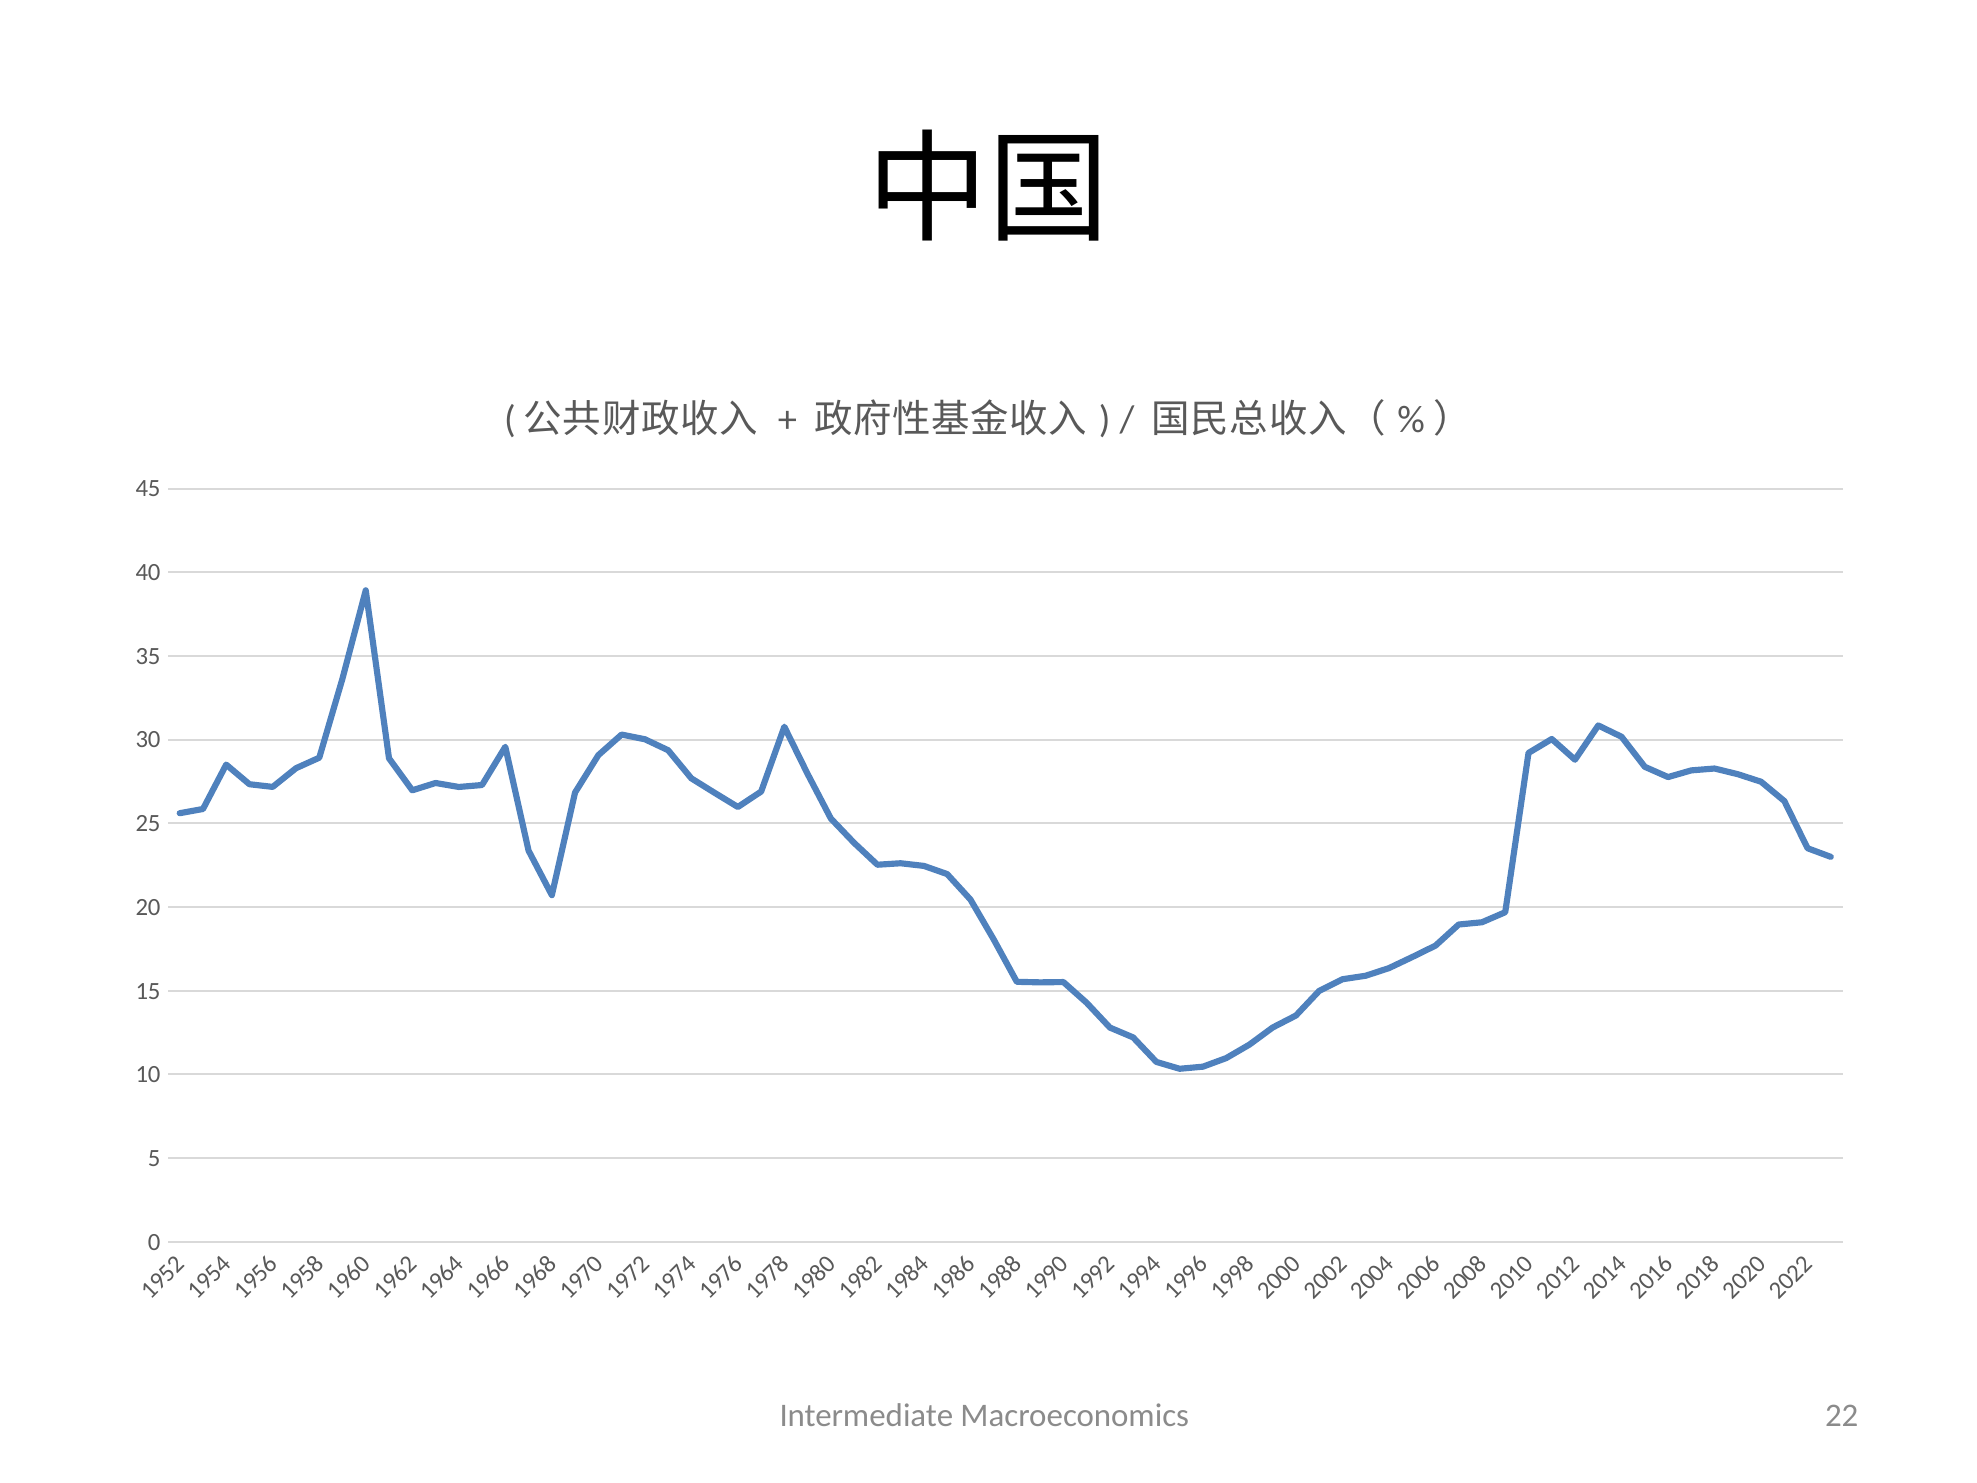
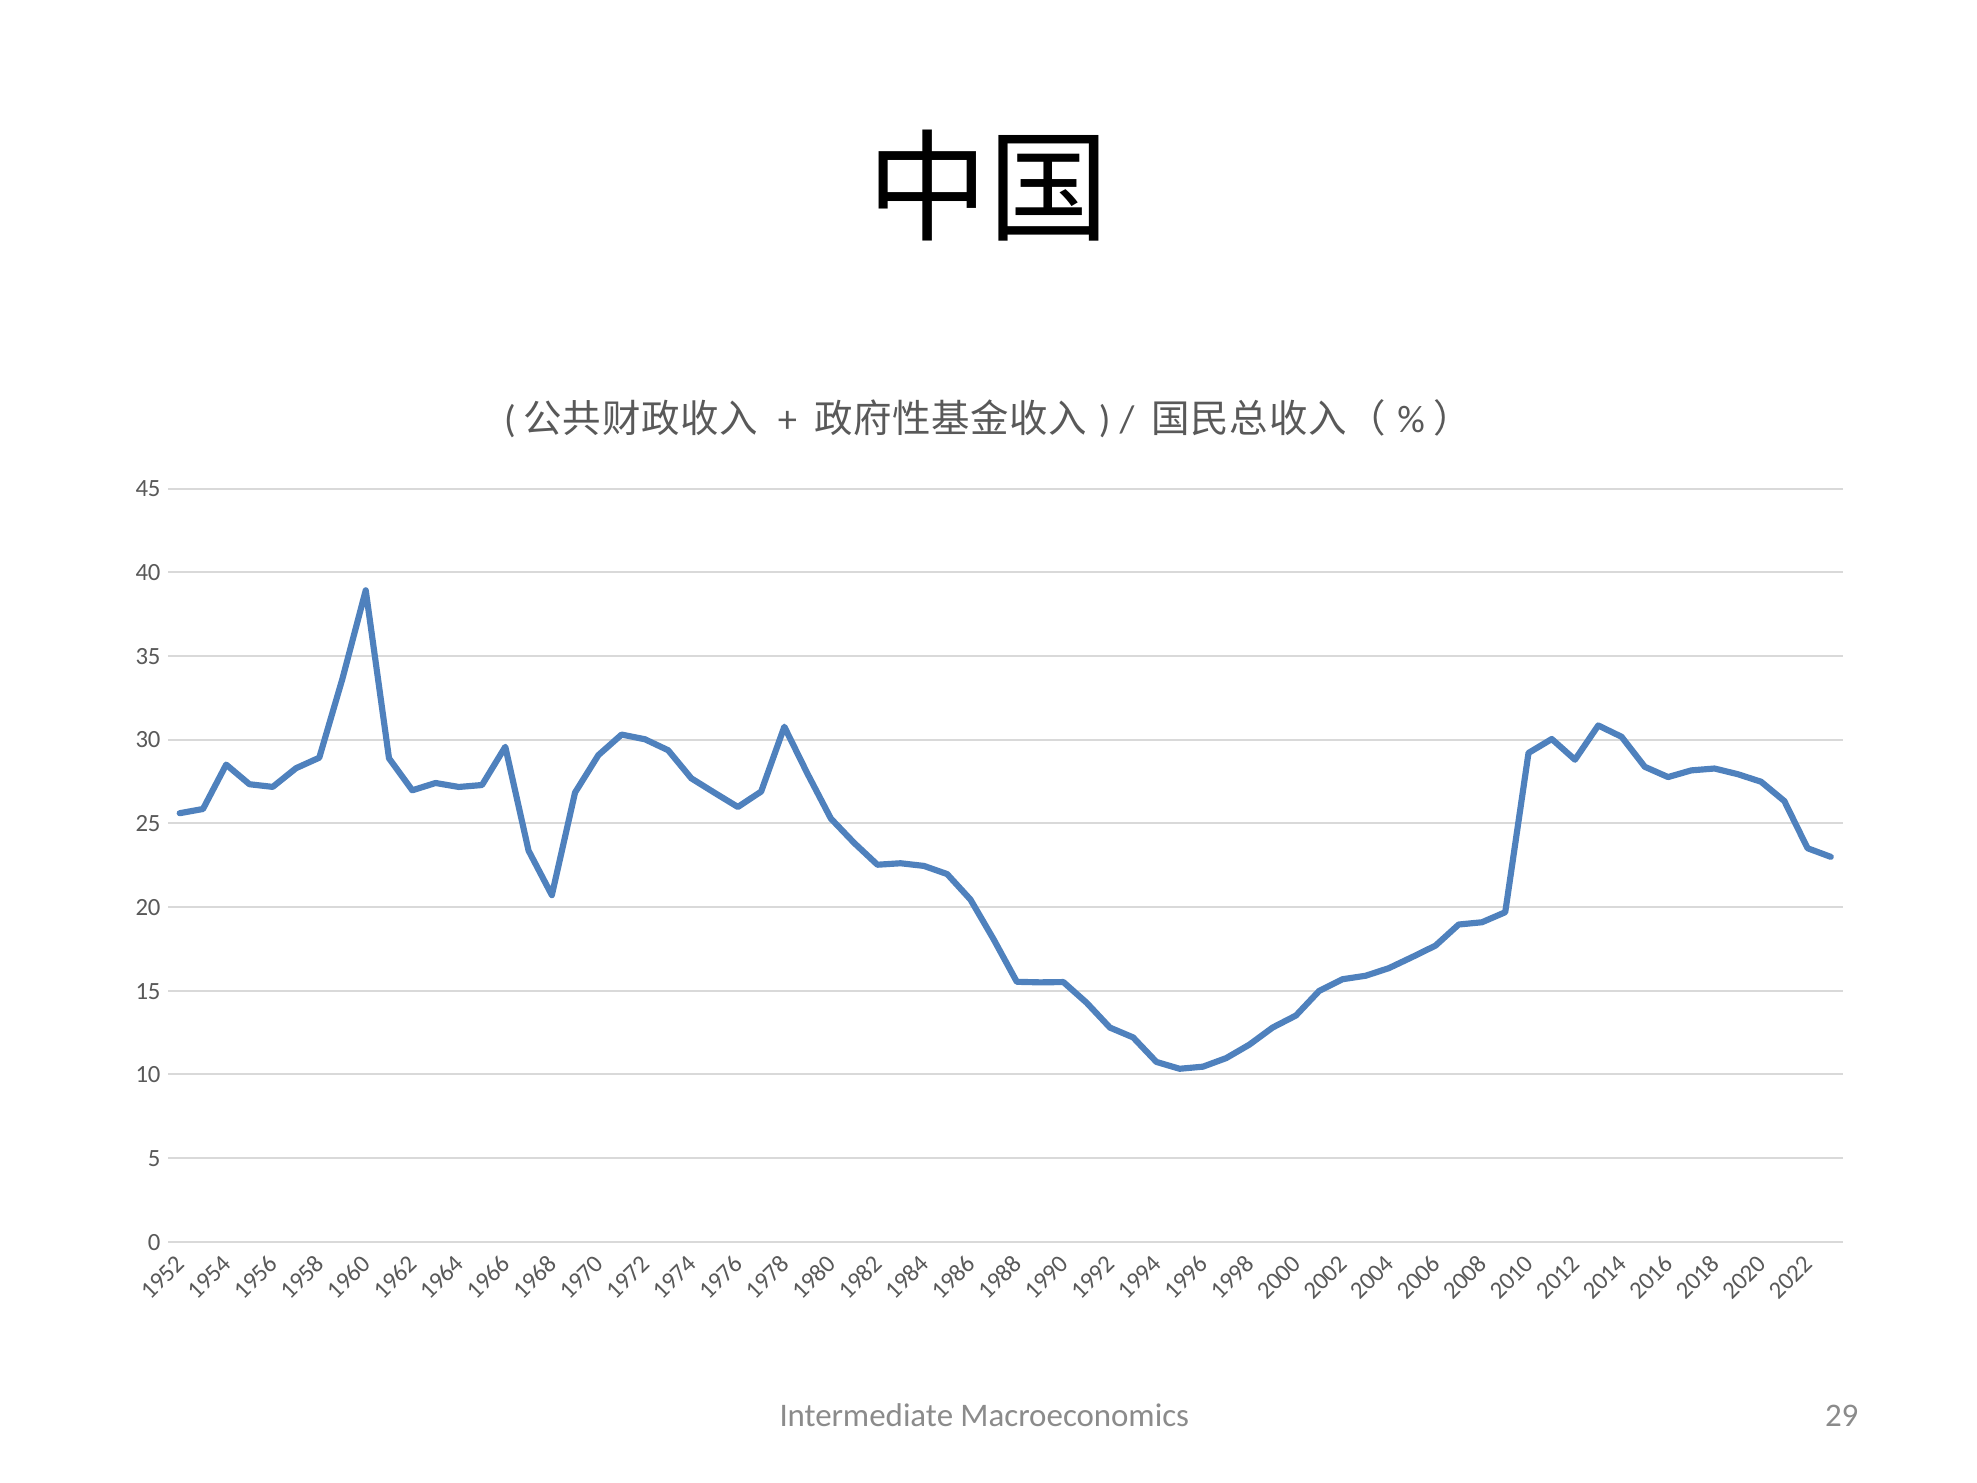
22: 22 -> 29 (1842, 1416)
